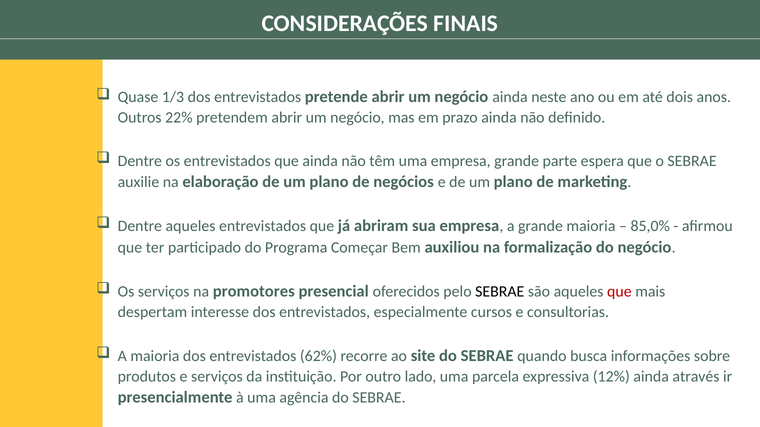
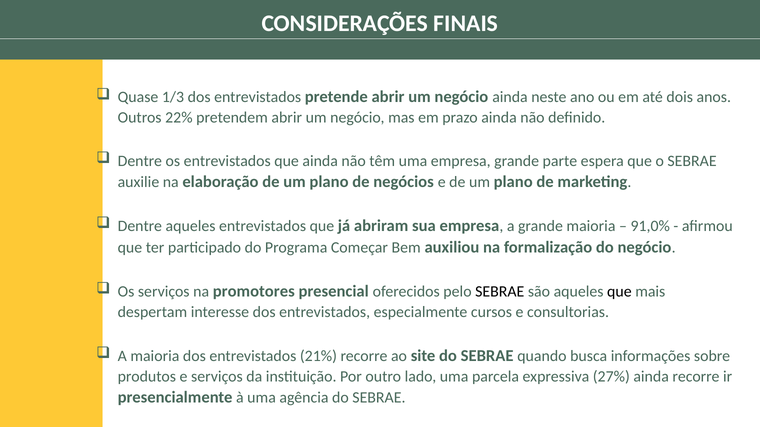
85,0%: 85,0% -> 91,0% (650, 226)
que colour: red -> black (619, 292)
62%: 62% -> 21% (318, 356)
12%: 12% -> 27% (611, 377)
ainda através: através -> recorre (696, 377)
